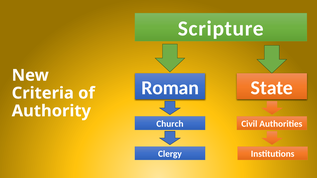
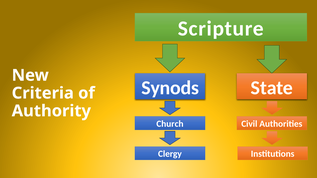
Roman: Roman -> Synods (170, 88)
